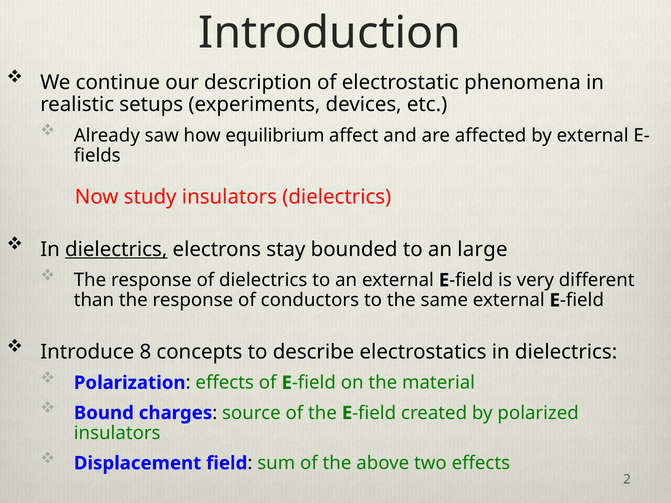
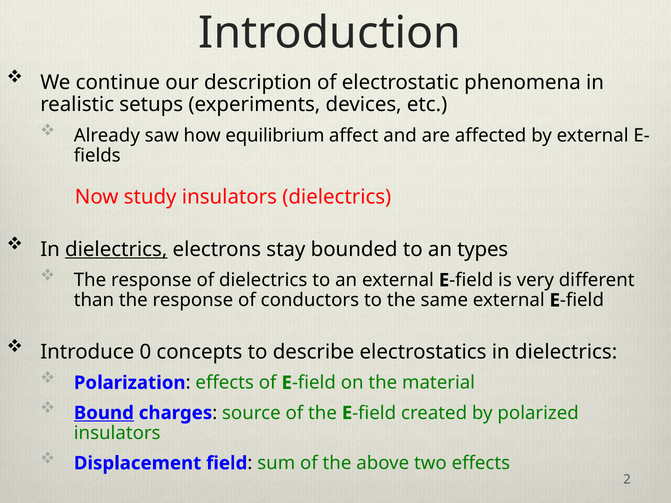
large: large -> types (483, 249)
8: 8 -> 0 (145, 352)
Bound underline: none -> present (104, 413)
